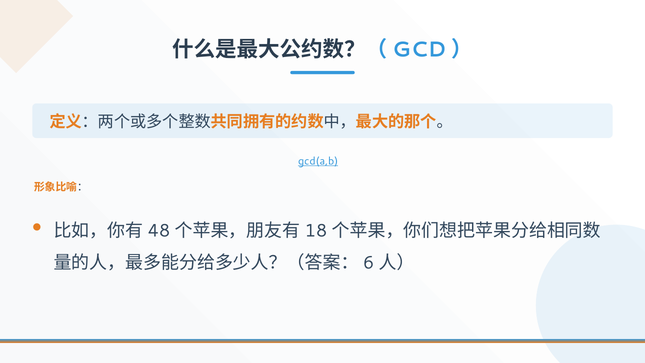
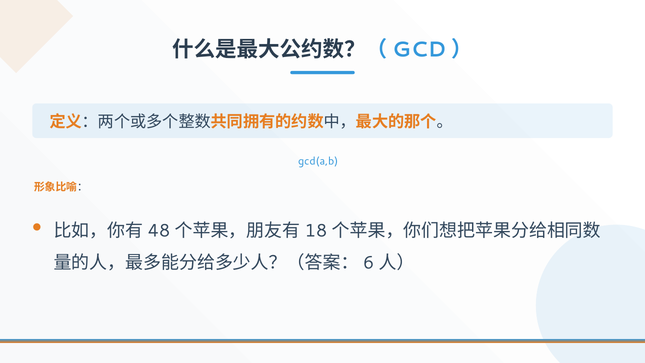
gcd(a,b underline: present -> none (318, 161)
